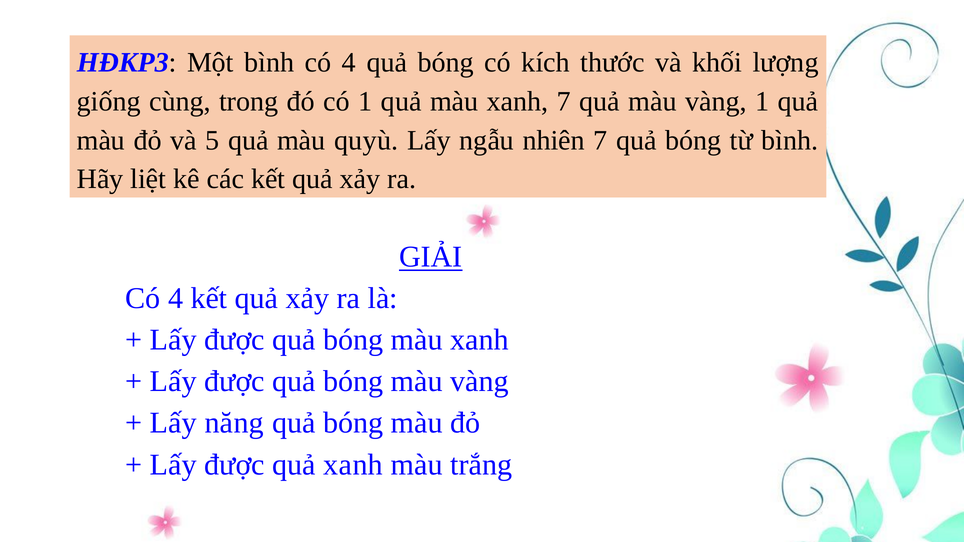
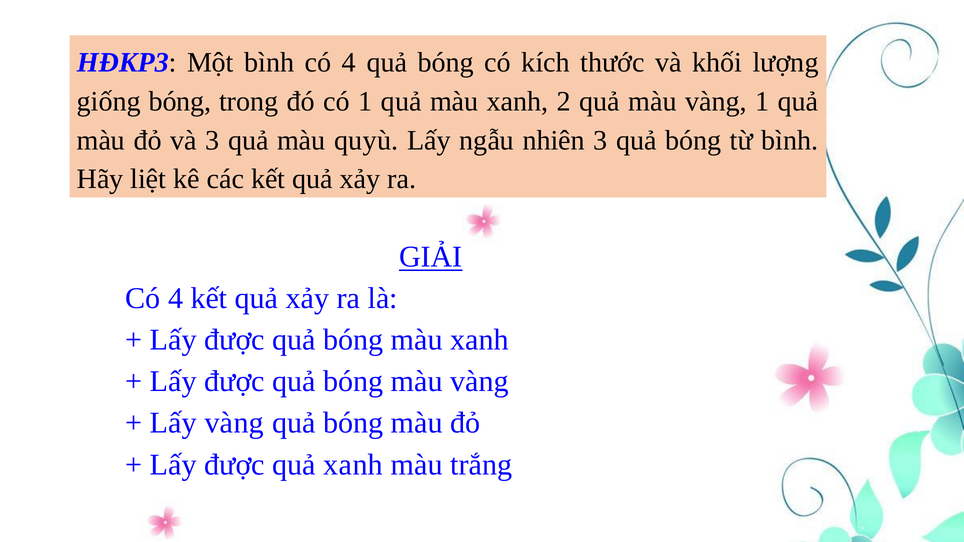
giống cùng: cùng -> bóng (180, 102)
xanh 7: 7 -> 2 (564, 102)
và 5: 5 -> 3 (212, 140)
nhiên 7: 7 -> 3 (600, 140)
Lấy năng: năng -> vàng (234, 423)
